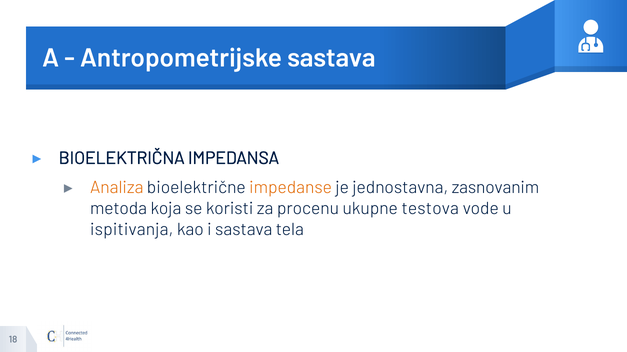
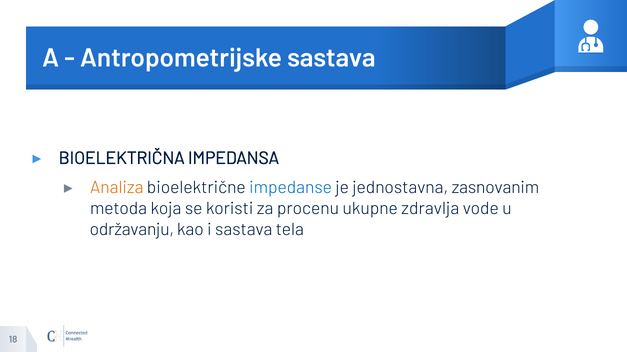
impedanse colour: orange -> blue (291, 188)
testova: testova -> zdravlja (430, 209)
ispitivanja: ispitivanja -> održavanju (132, 230)
